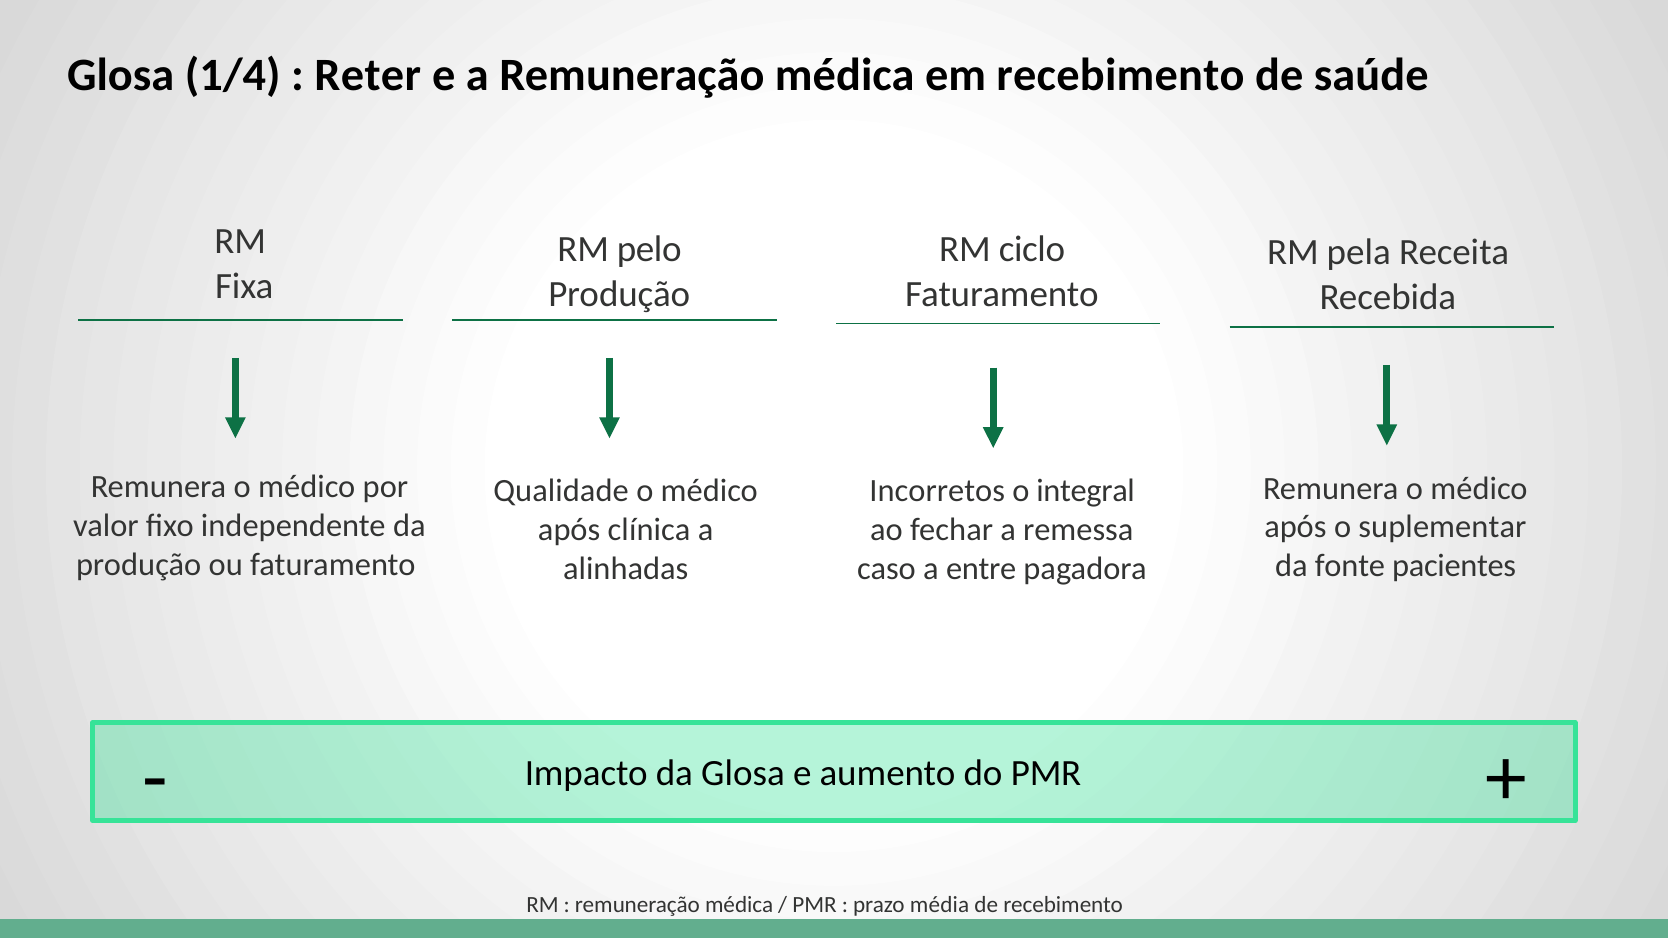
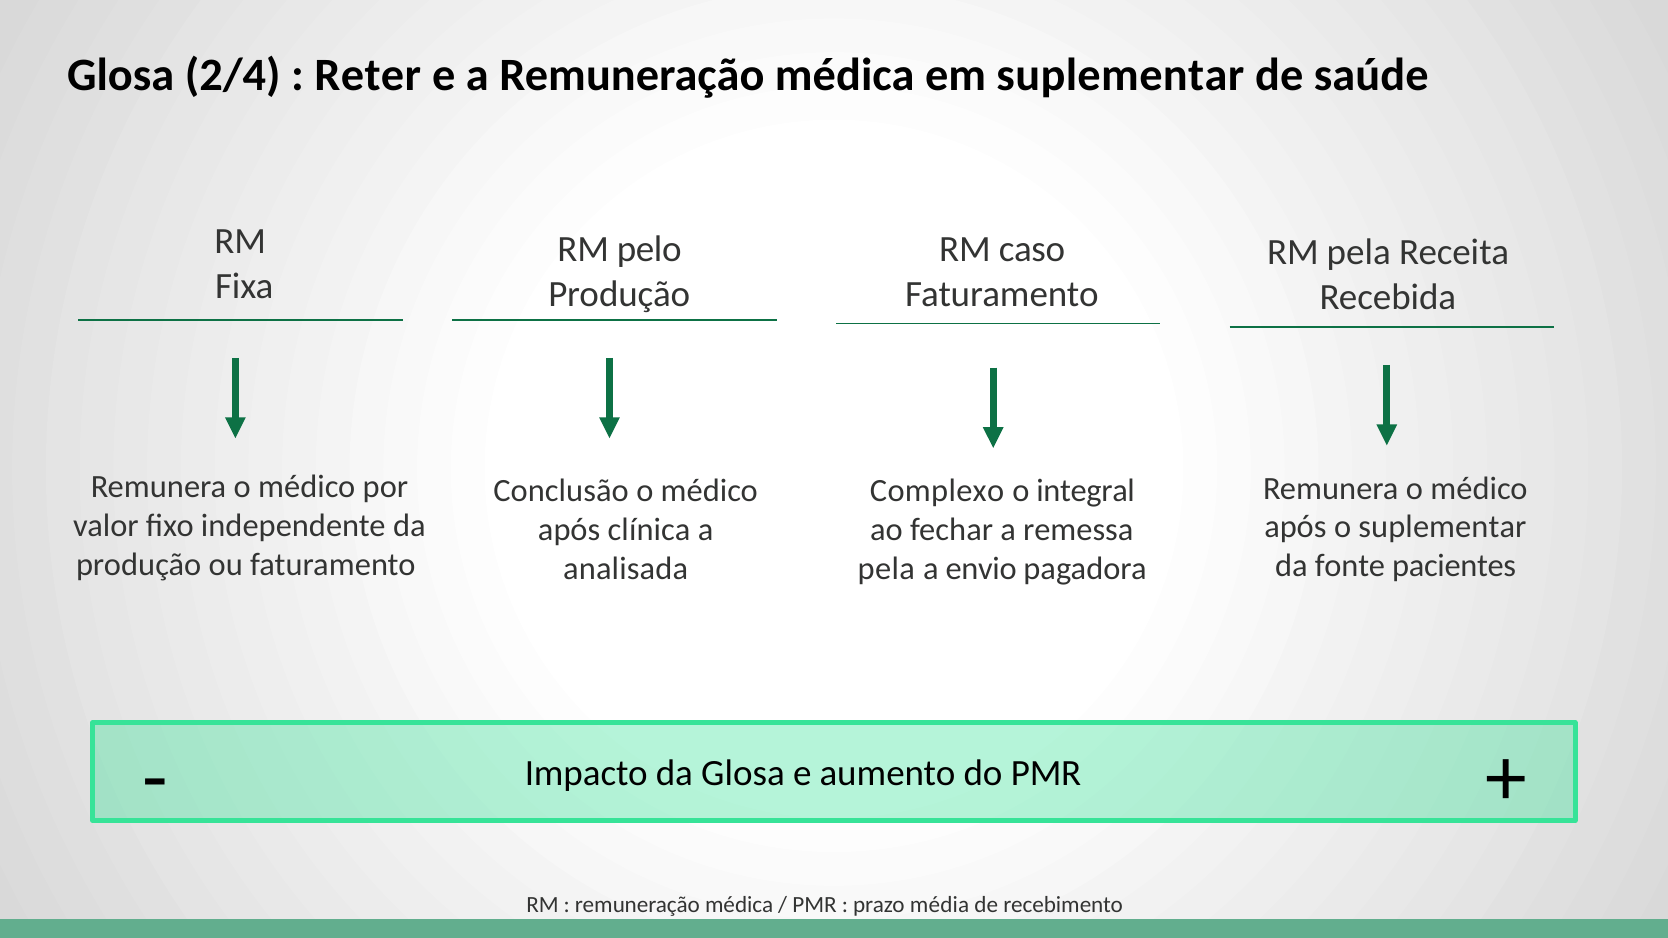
1/4: 1/4 -> 2/4 (233, 76)
em recebimento: recebimento -> suplementar (1120, 76)
ciclo: ciclo -> caso (1032, 250)
Qualidade: Qualidade -> Conclusão (561, 491)
Incorretos: Incorretos -> Complexo (937, 491)
alinhadas: alinhadas -> analisada (626, 569)
caso: caso -> pela (886, 569)
entre: entre -> envio (981, 569)
